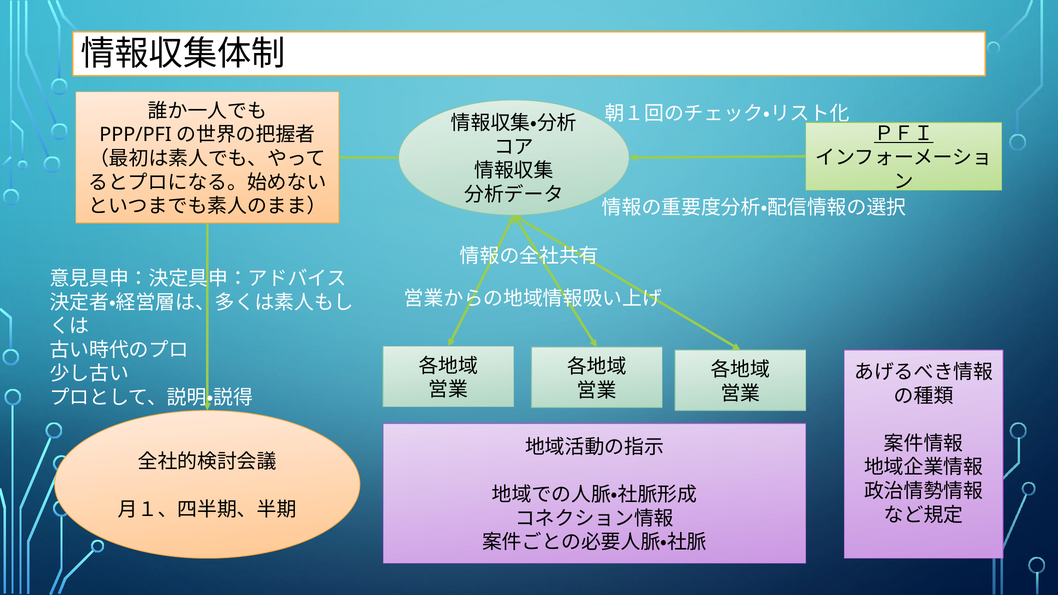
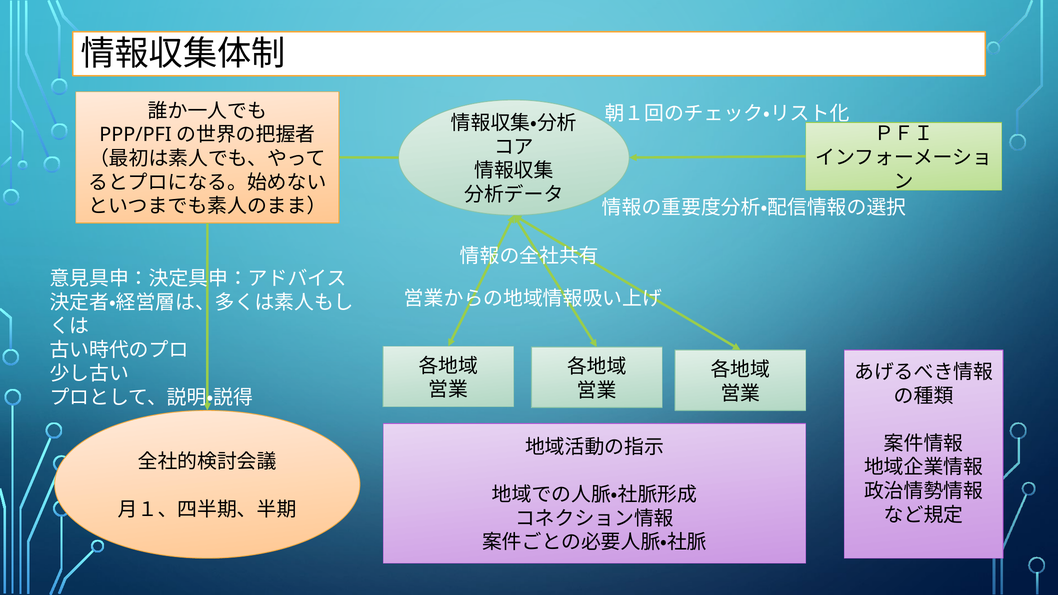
ＰＦＩ underline: present -> none (904, 134)
